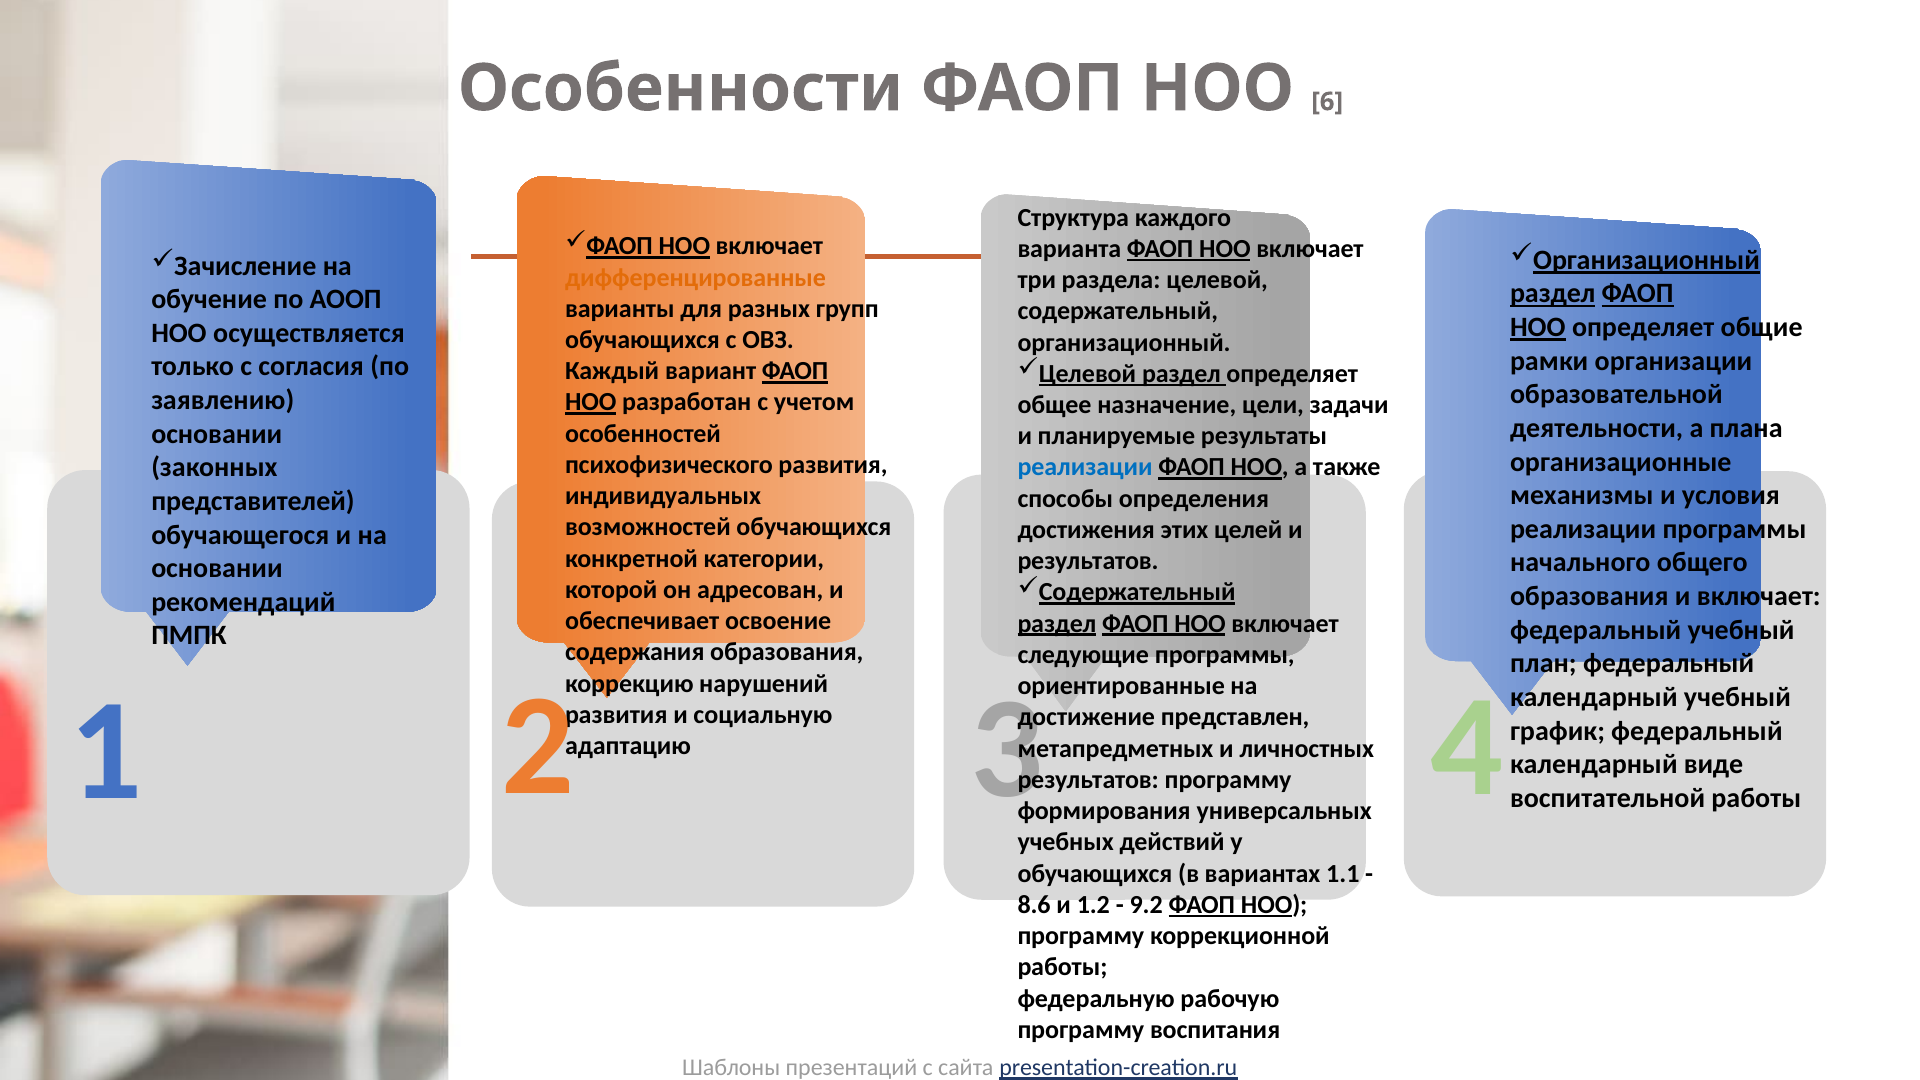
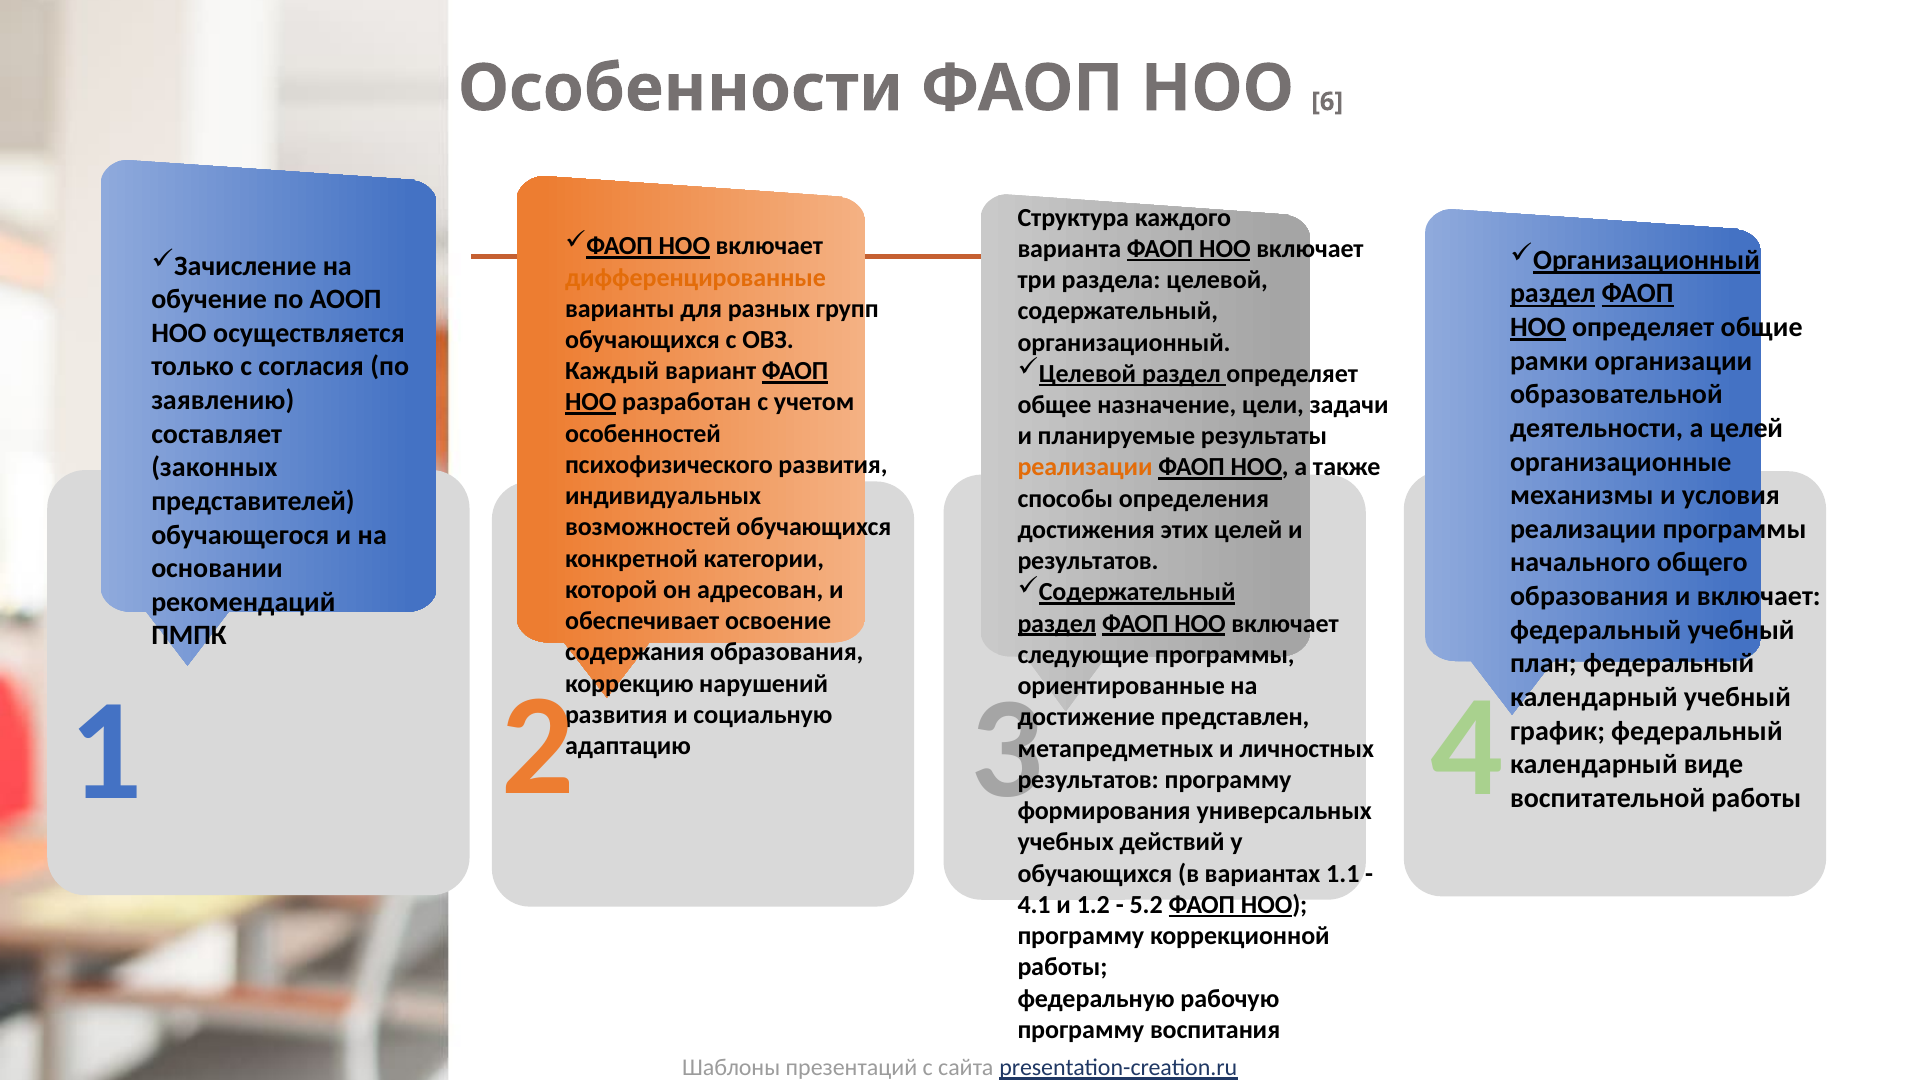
а плана: плана -> целей (1746, 428)
основании: основании -> составляет (217, 434)
реализации colour: blue -> orange (1085, 467)
8.6: 8.6 -> 4.1 (1034, 905)
9.2: 9.2 -> 5.2 (1146, 905)
